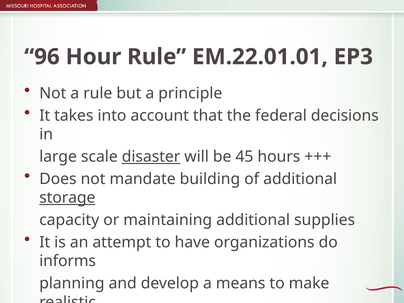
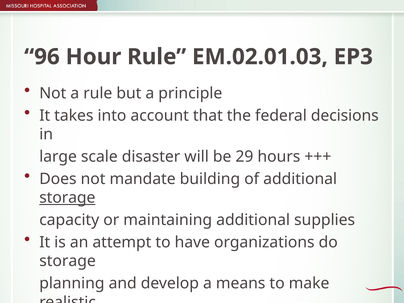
EM.22.01.01: EM.22.01.01 -> EM.02.01.03 (260, 57)
disaster underline: present -> none (151, 157)
45: 45 -> 29 (244, 157)
informs: informs -> storage (68, 261)
